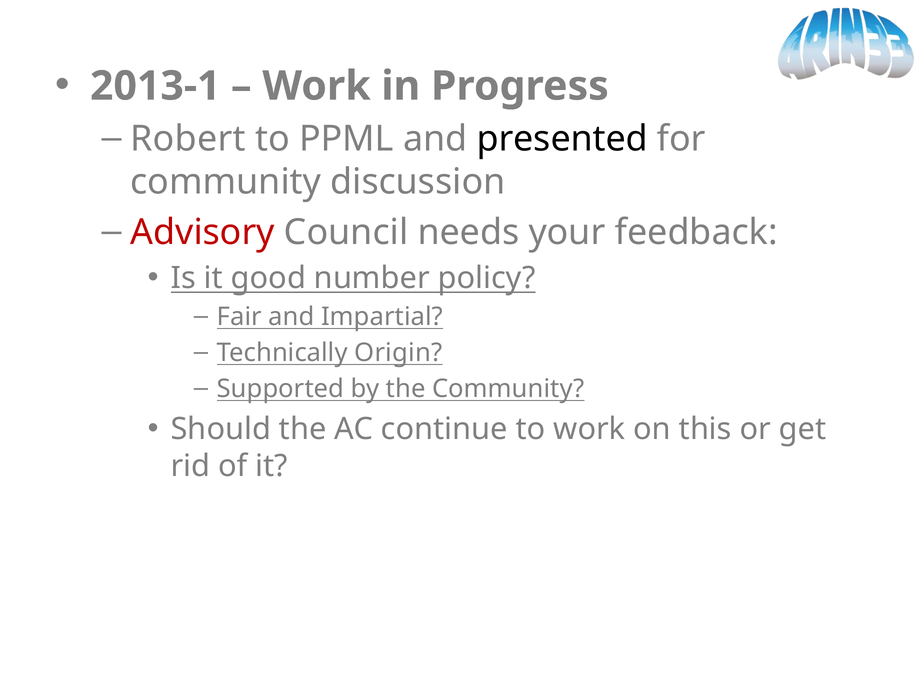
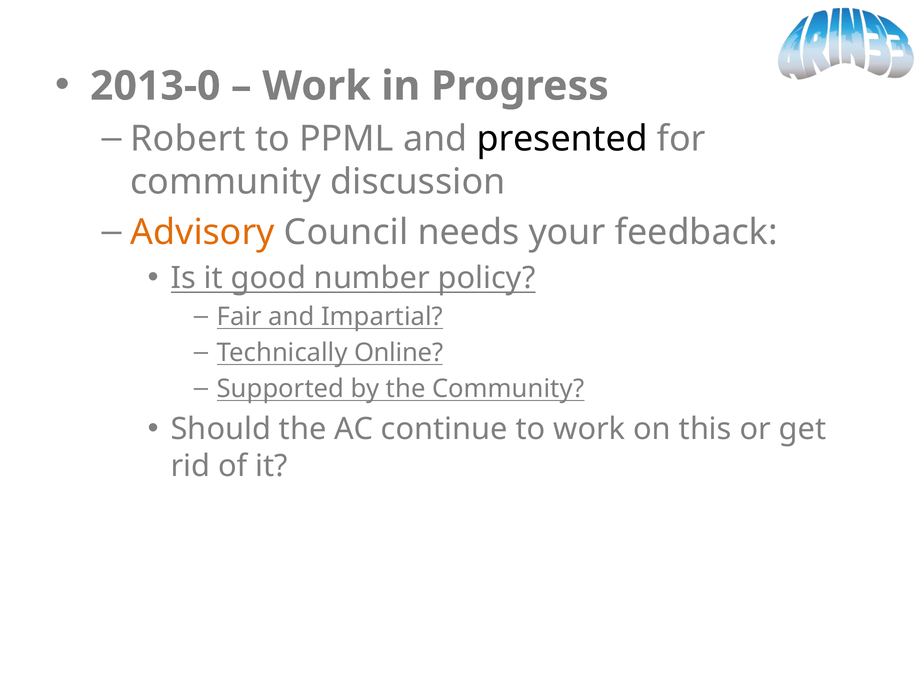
2013-1: 2013-1 -> 2013-0 (155, 86)
Advisory colour: red -> orange (203, 232)
Origin: Origin -> Online (399, 352)
